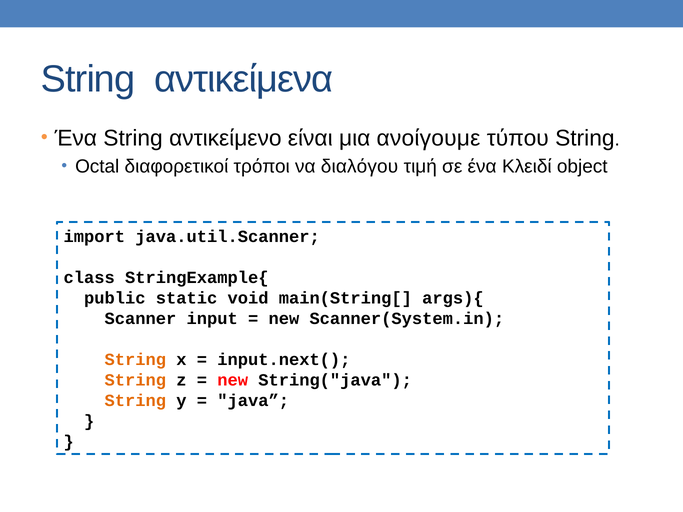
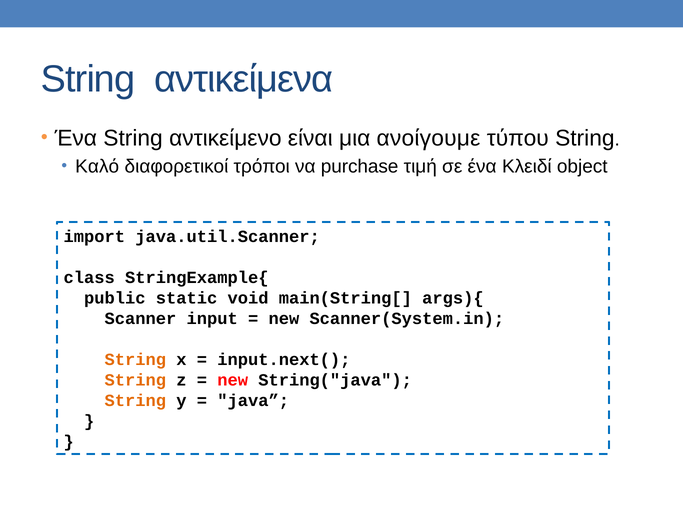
Octal: Octal -> Καλό (97, 167)
διαλόγου: διαλόγου -> purchase (360, 167)
